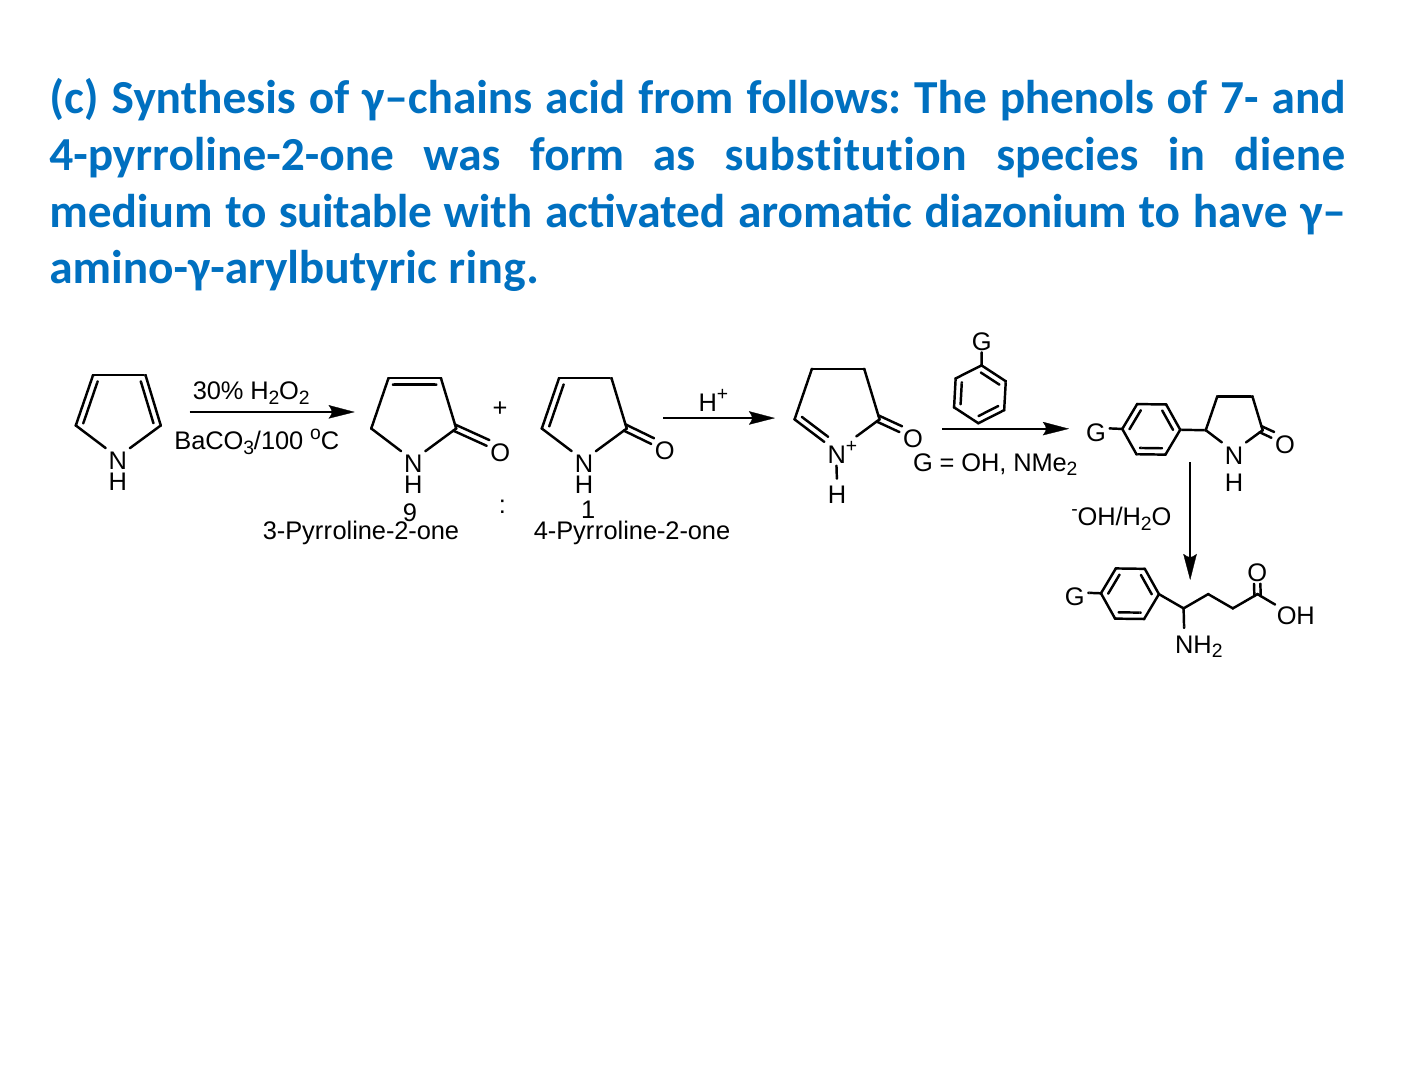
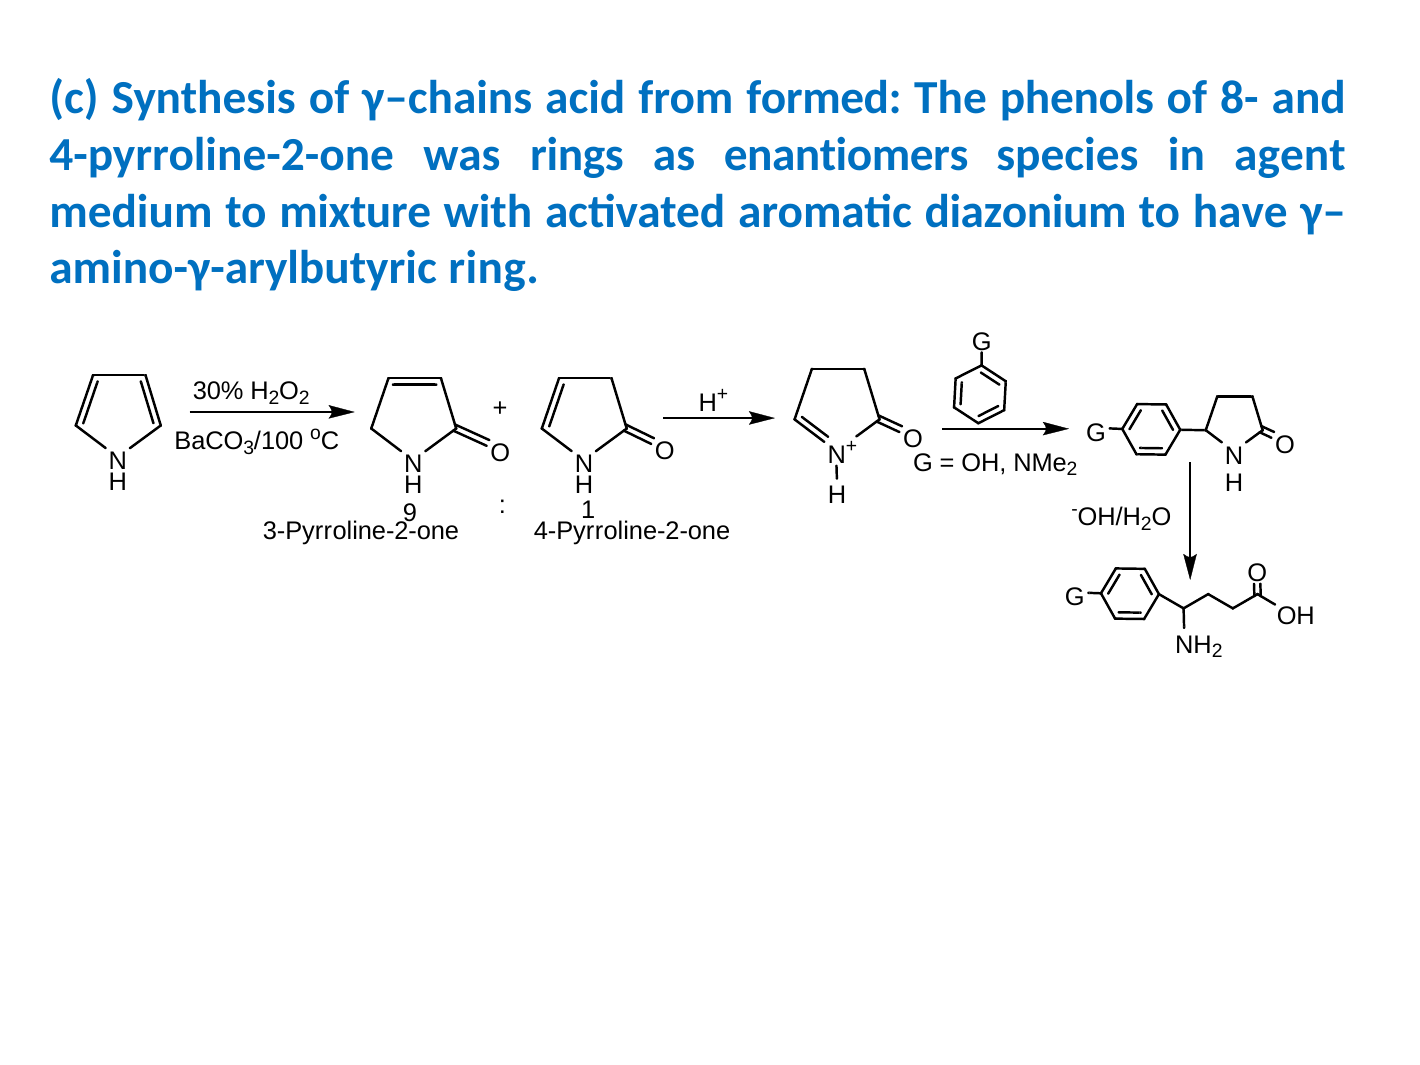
follows: follows -> formed (824, 98)
7-: 7- -> 8- (1239, 98)
form: form -> rings (577, 155)
substitution: substitution -> enantiomers (846, 155)
diene: diene -> agent (1290, 155)
suitable: suitable -> mixture (355, 211)
